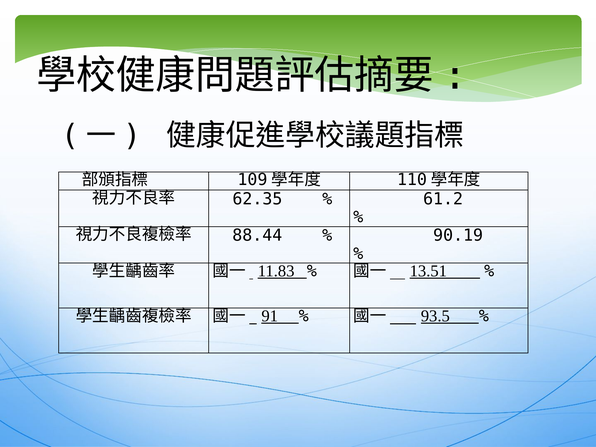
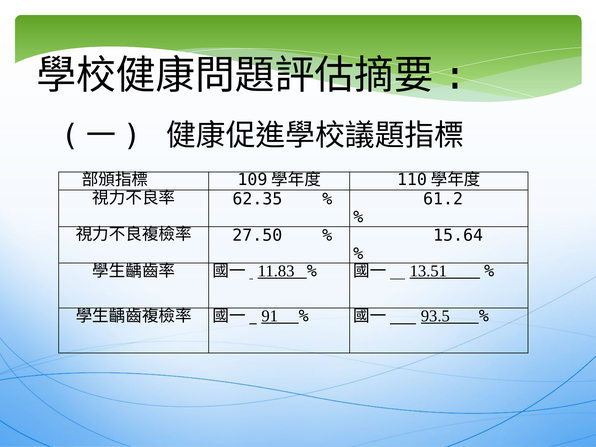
88.44: 88.44 -> 27.50 (257, 235)
90.19: 90.19 -> 15.64 (458, 235)
